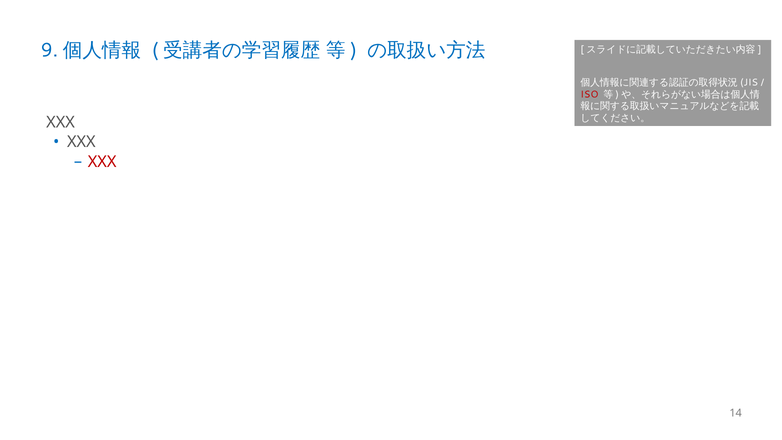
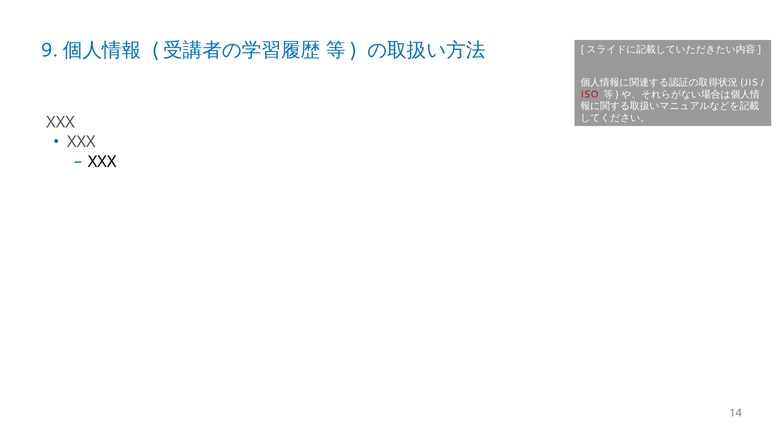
XXX colour: red -> black (102, 162)
